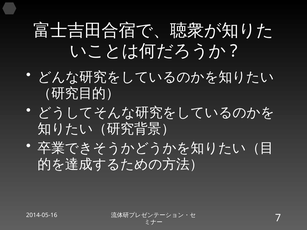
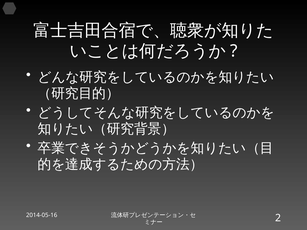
7: 7 -> 2 (278, 218)
